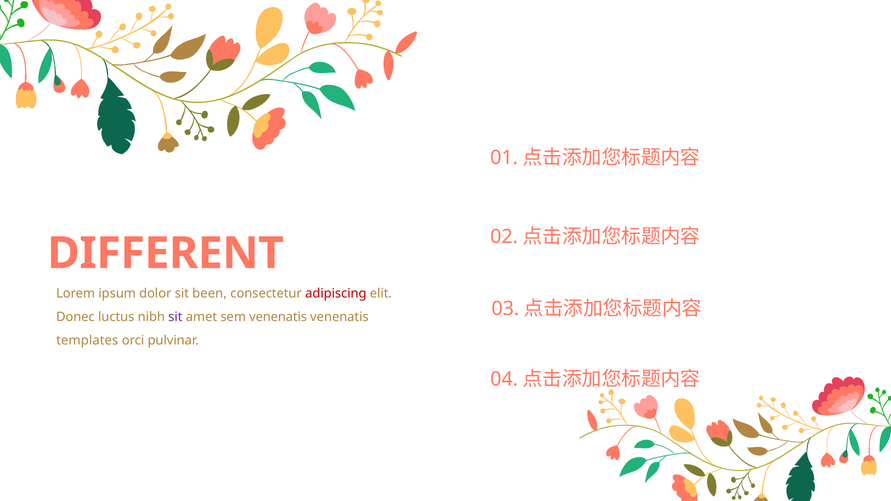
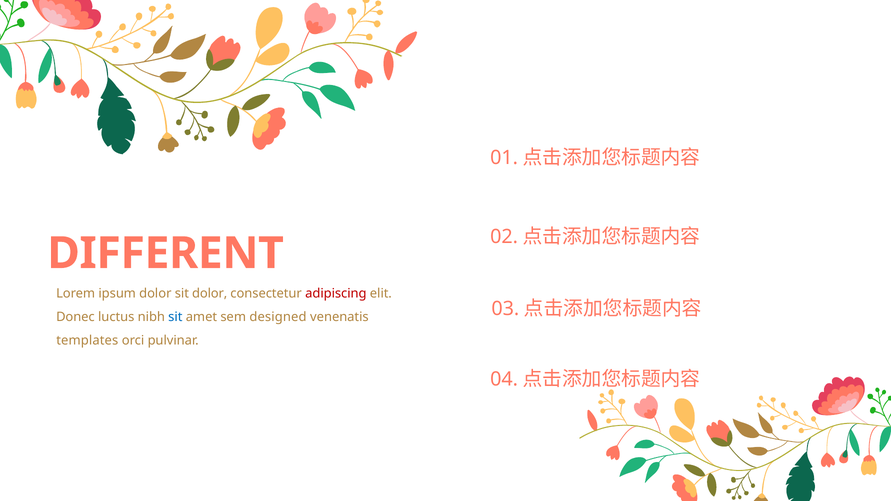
sit been: been -> dolor (210, 294)
sit colour: purple -> blue (175, 317)
sem venenatis: venenatis -> designed (278, 317)
